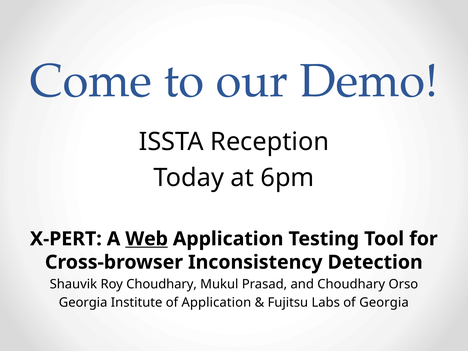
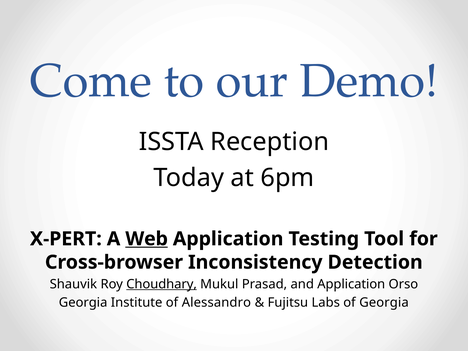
Choudhary underline: none -> present (162, 284)
and Choudhary: Choudhary -> Application (351, 284)
of Application: Application -> Alessandro (216, 303)
